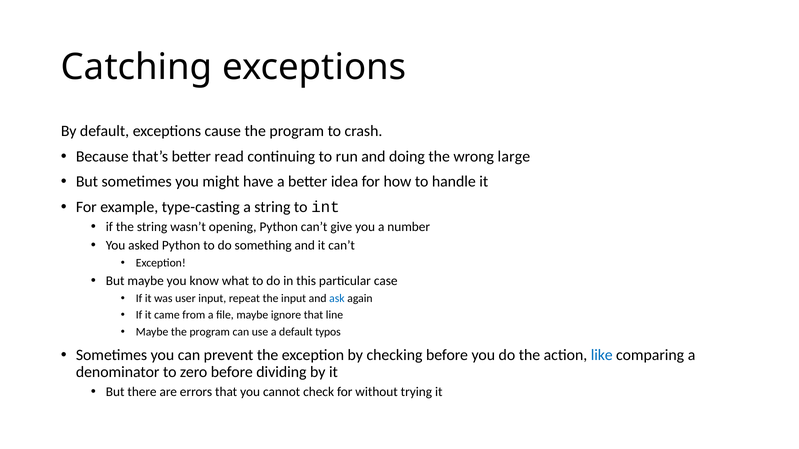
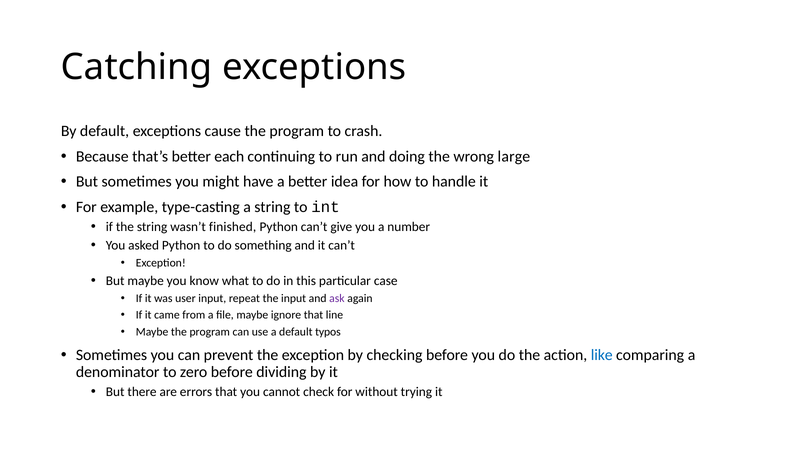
read: read -> each (229, 156)
opening: opening -> finished (233, 227)
ask colour: blue -> purple (337, 299)
